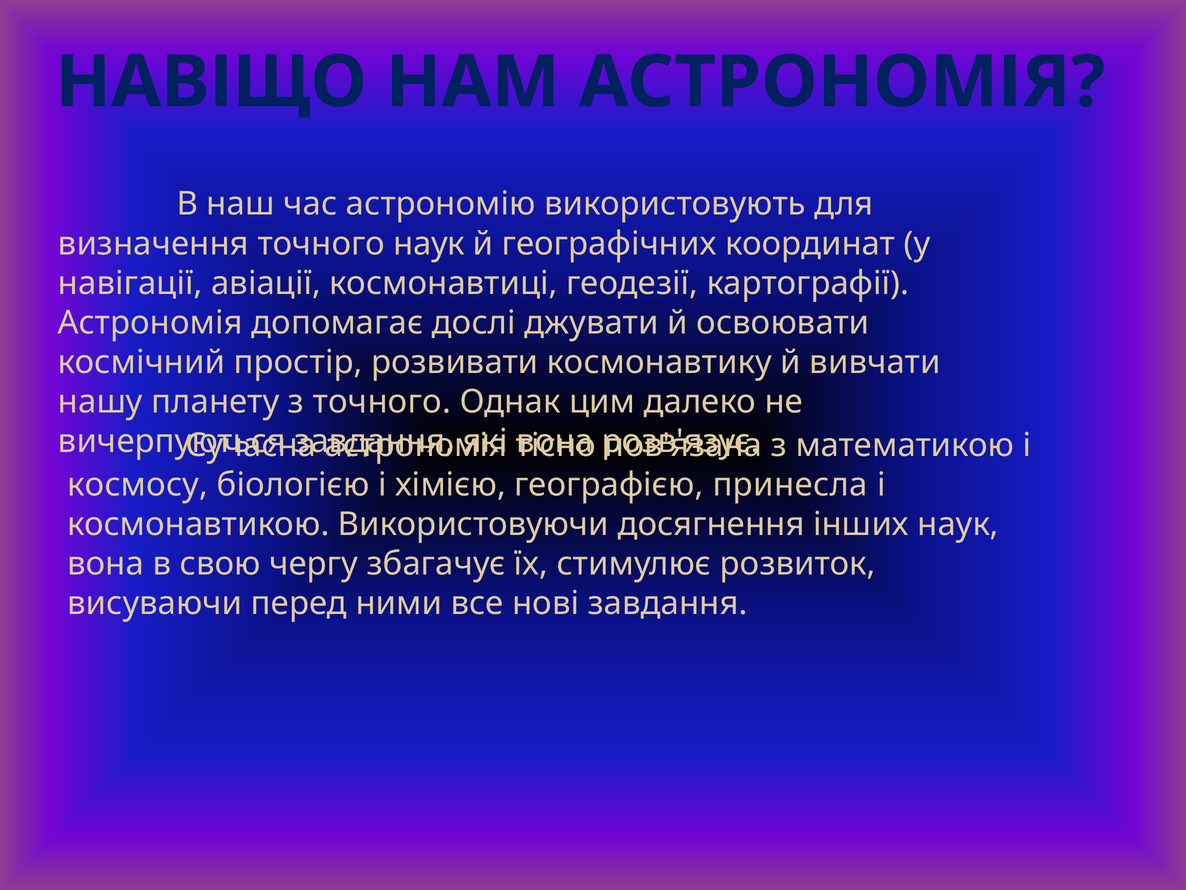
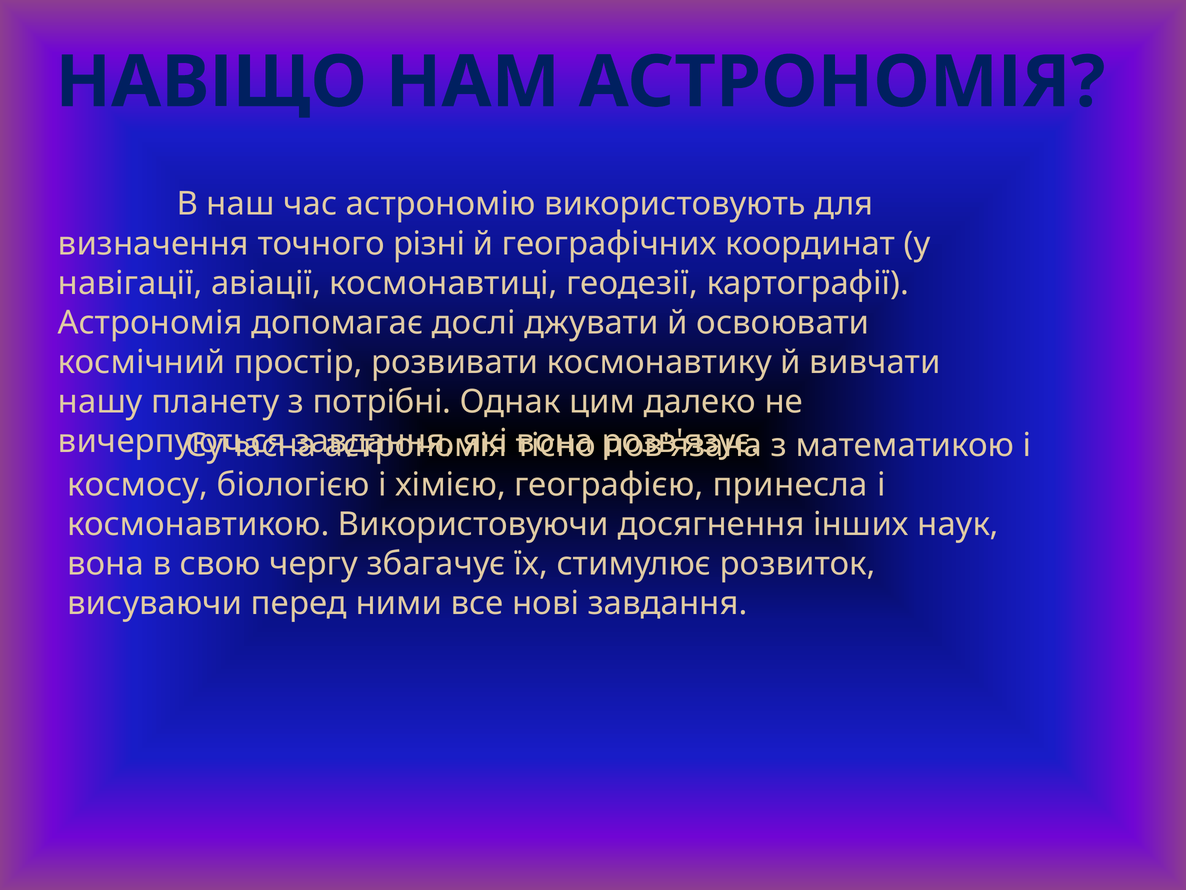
точного наук: наук -> різні (429, 244)
з точного: точного -> потрібні (382, 402)
